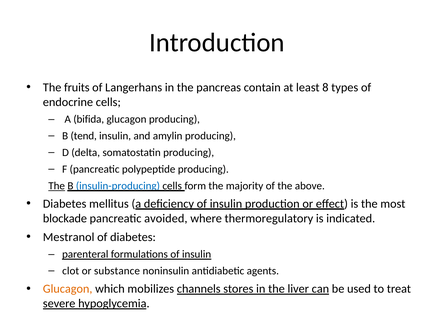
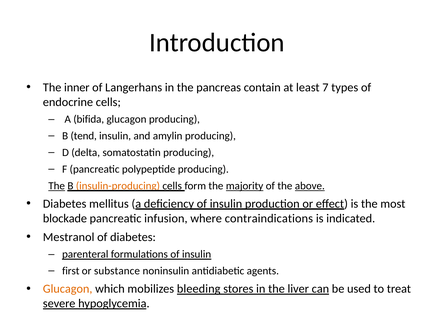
fruits: fruits -> inner (77, 87)
8: 8 -> 7 (325, 87)
insulin-producing colour: blue -> orange (118, 186)
majority underline: none -> present (245, 186)
above underline: none -> present (310, 186)
avoided: avoided -> infusion (166, 218)
thermoregulatory: thermoregulatory -> contraindications (269, 218)
clot: clot -> first (71, 271)
channels: channels -> bleeding (199, 289)
